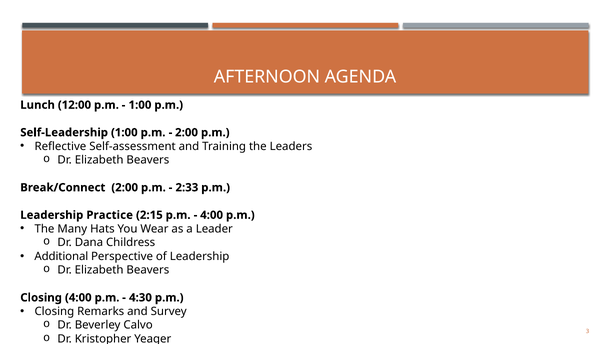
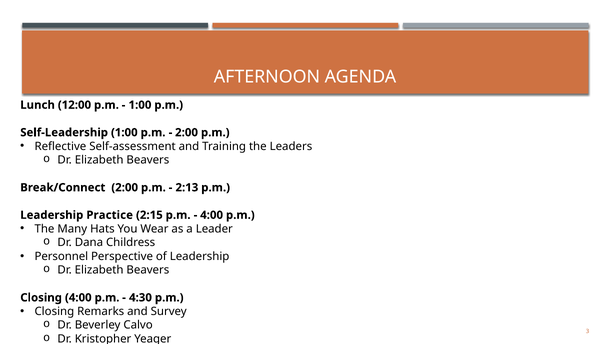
2:33: 2:33 -> 2:13 (187, 187)
Additional: Additional -> Personnel (61, 256)
